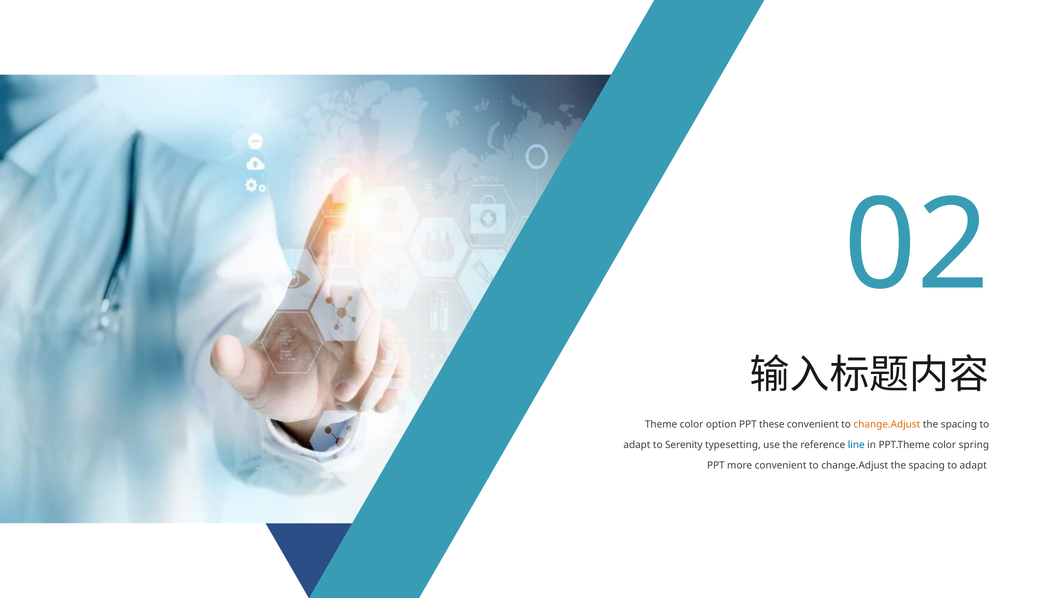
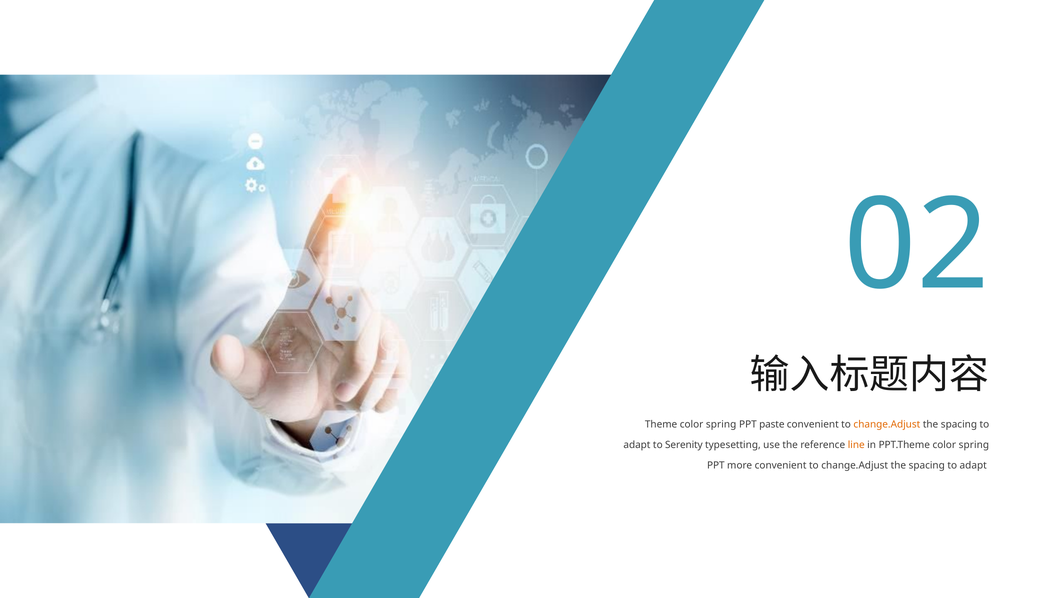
Theme color option: option -> spring (721, 425)
these: these -> paste (772, 425)
line colour: blue -> orange (856, 445)
